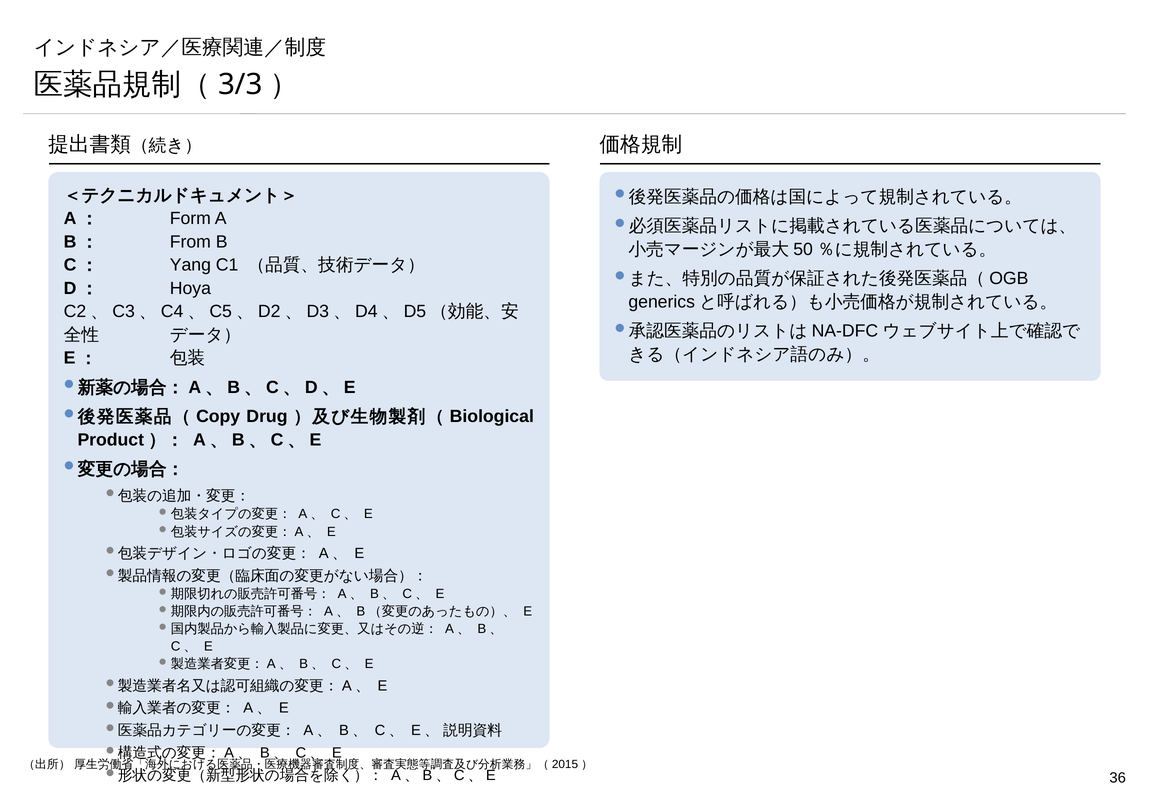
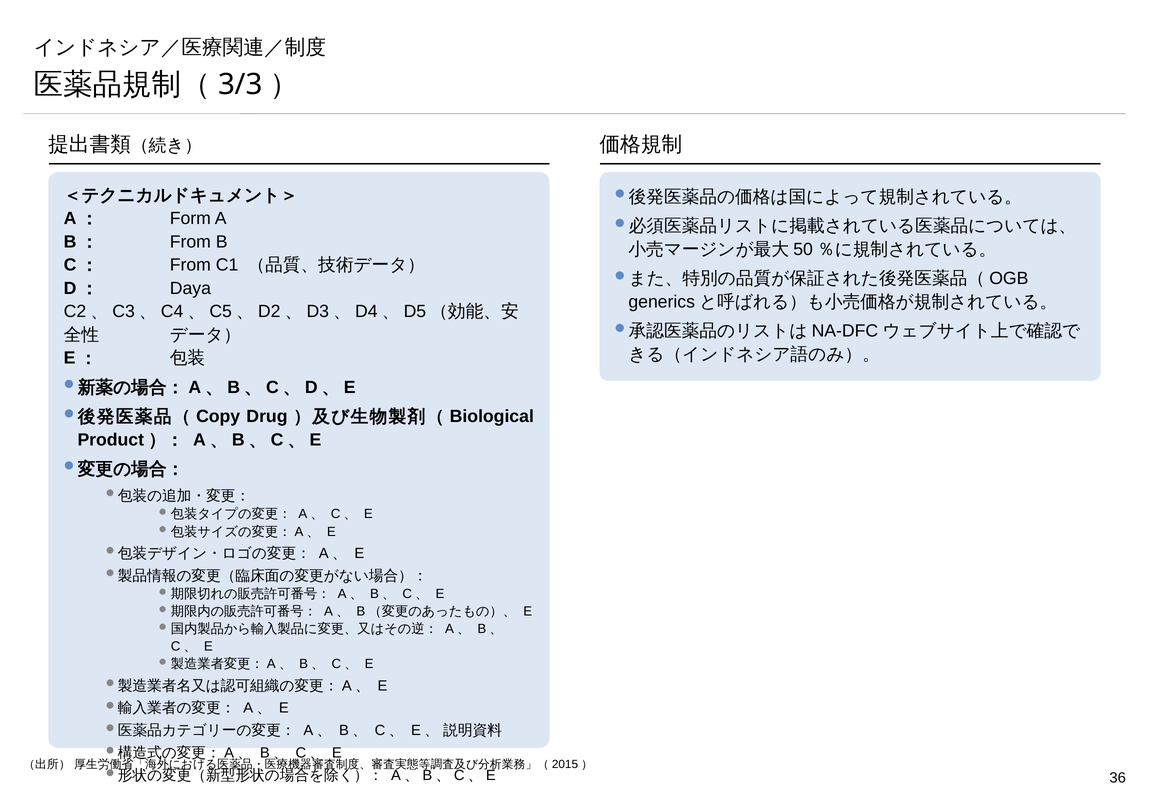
C： Yang: Yang -> From (190, 265)
Hoya: Hoya -> Daya (190, 288)
